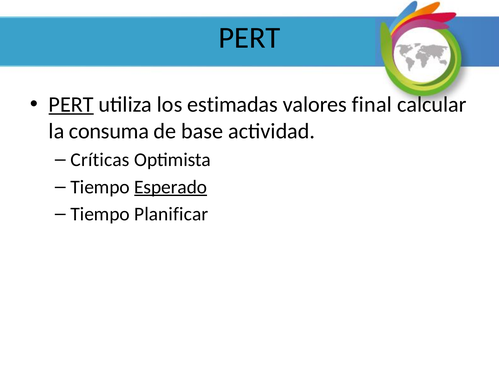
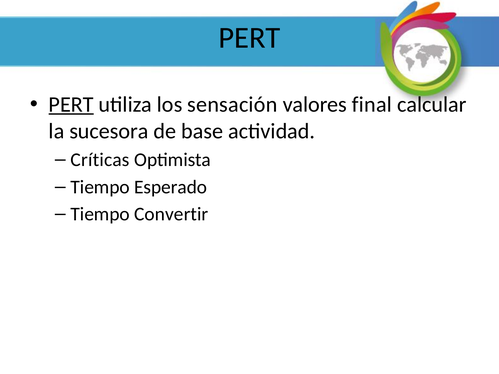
estimadas: estimadas -> sensación (232, 105)
consuma: consuma -> sucesora (109, 131)
Esperado underline: present -> none (171, 187)
Planificar: Planificar -> Convertir (171, 214)
